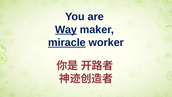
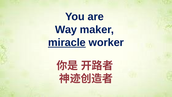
Way underline: present -> none (66, 30)
